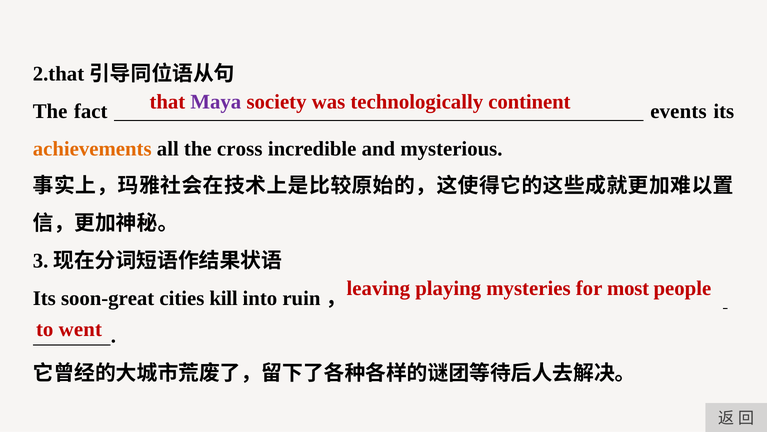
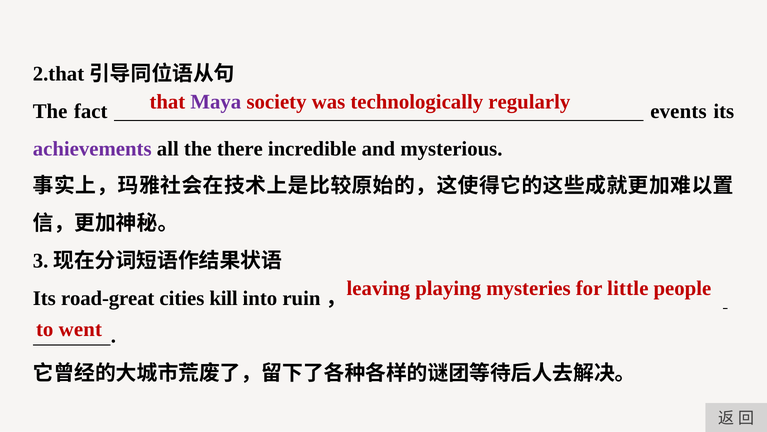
continent: continent -> regularly (529, 102)
achievements colour: orange -> purple (92, 149)
cross: cross -> there (240, 149)
most: most -> little (628, 288)
soon-great: soon-great -> road-great (108, 298)
